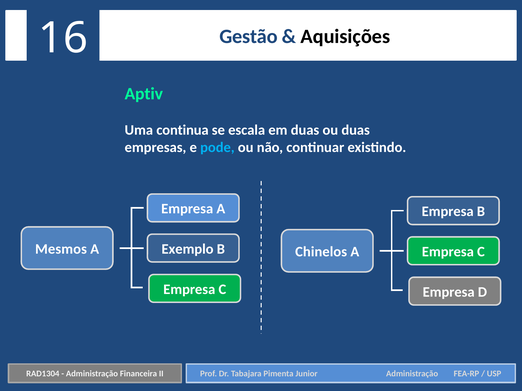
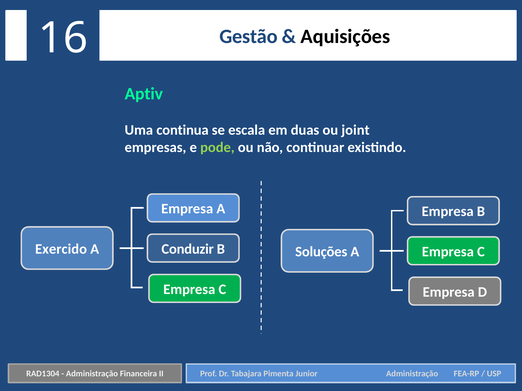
ou duas: duas -> joint (356, 130)
pode colour: light blue -> light green (217, 148)
Mesmos: Mesmos -> Exercido (61, 249)
Exemplo: Exemplo -> Conduzir (188, 249)
Chinelos: Chinelos -> Soluções (321, 252)
